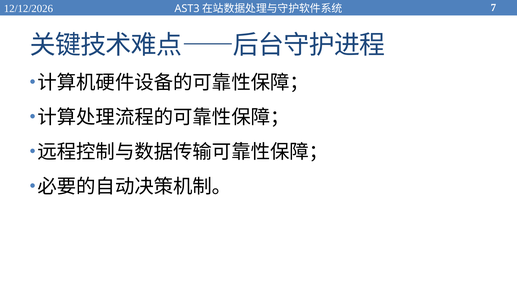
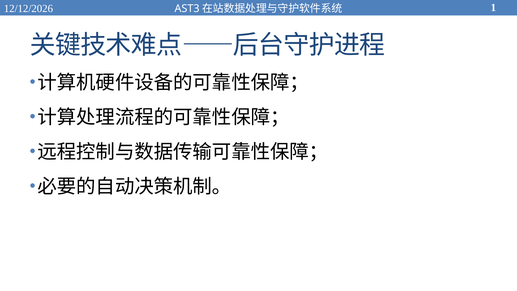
7: 7 -> 1 (493, 8)
